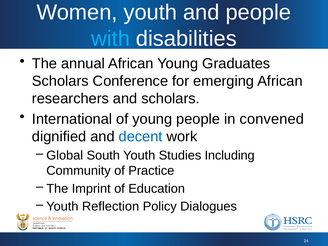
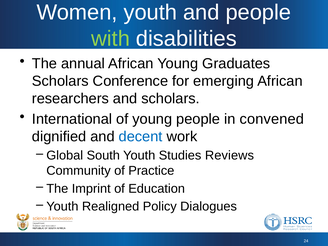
with colour: light blue -> light green (111, 39)
Including: Including -> Reviews (229, 155)
Reflection: Reflection -> Realigned (111, 206)
